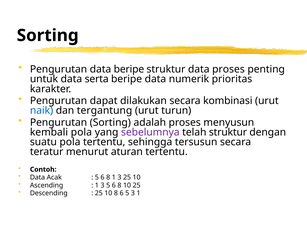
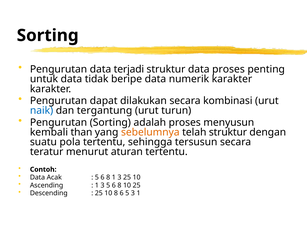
data beripe: beripe -> terjadi (129, 69)
serta: serta -> tidak (97, 79)
numerik prioritas: prioritas -> karakter (232, 79)
kembali pola: pola -> than (81, 132)
sebelumnya colour: purple -> orange (150, 132)
